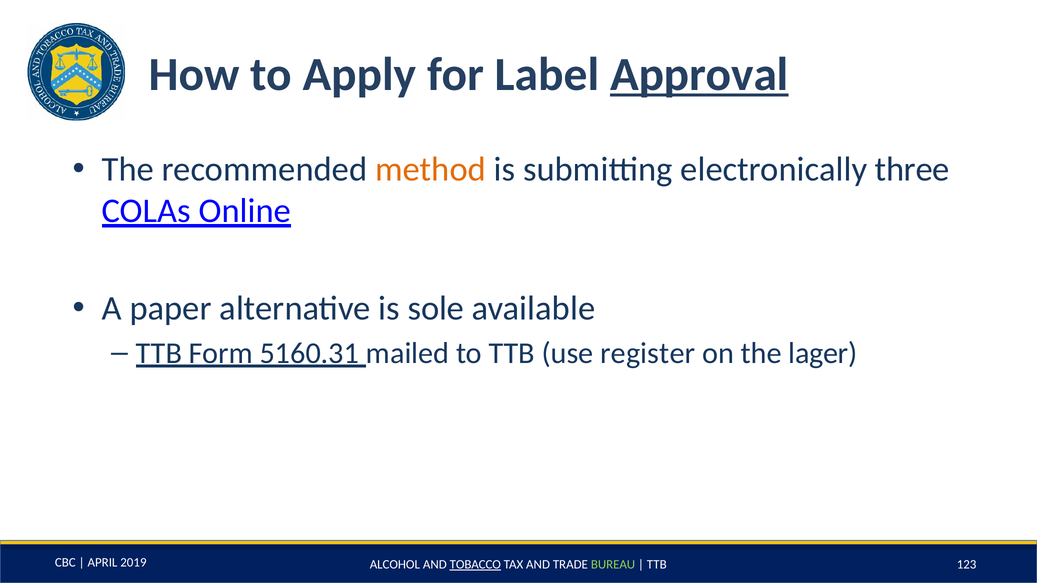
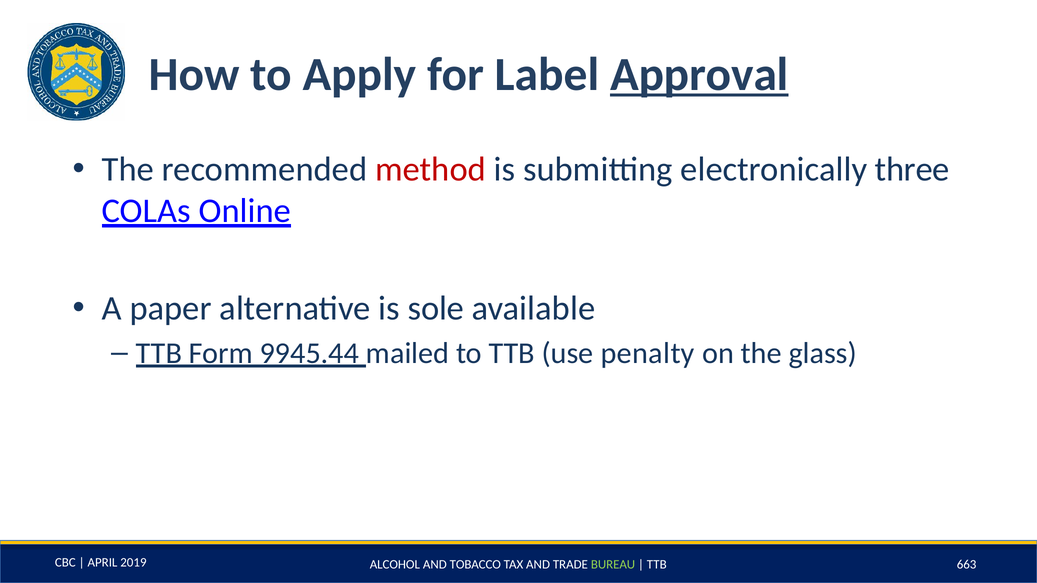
method colour: orange -> red (431, 170)
5160.31: 5160.31 -> 9945.44 (309, 353)
register: register -> penalty (648, 353)
lager: lager -> glass (823, 353)
TOBACCO underline: present -> none (475, 565)
123: 123 -> 663 (967, 565)
